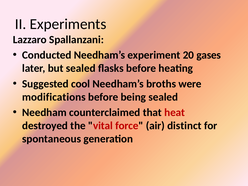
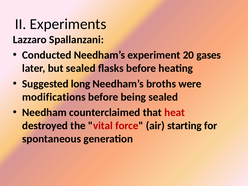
cool: cool -> long (81, 84)
distinct: distinct -> starting (184, 126)
